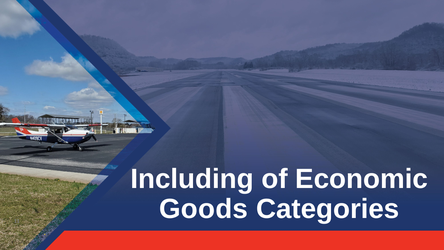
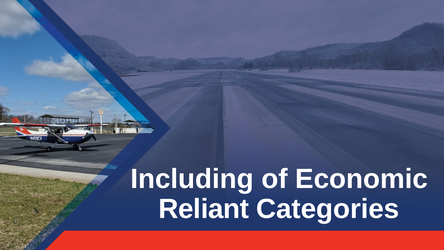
Goods: Goods -> Reliant (204, 209)
